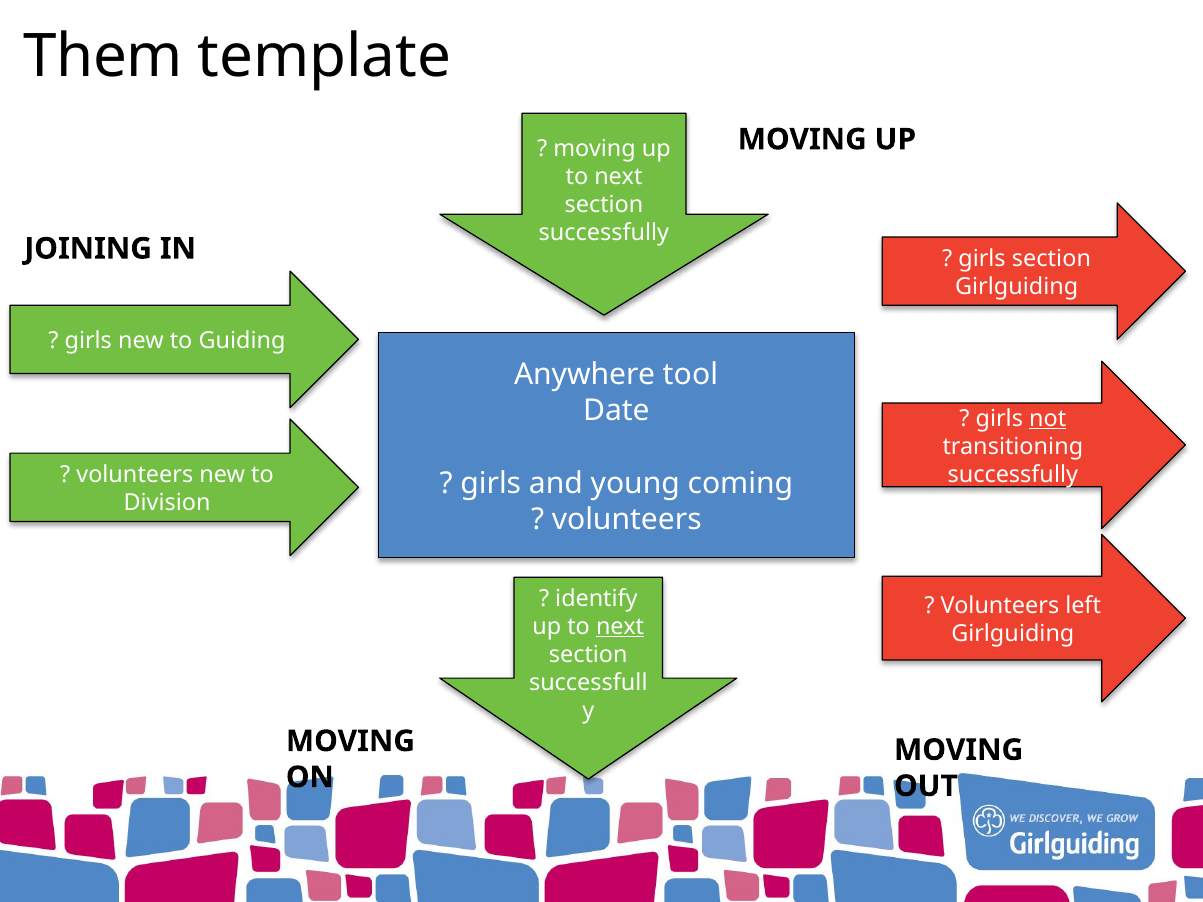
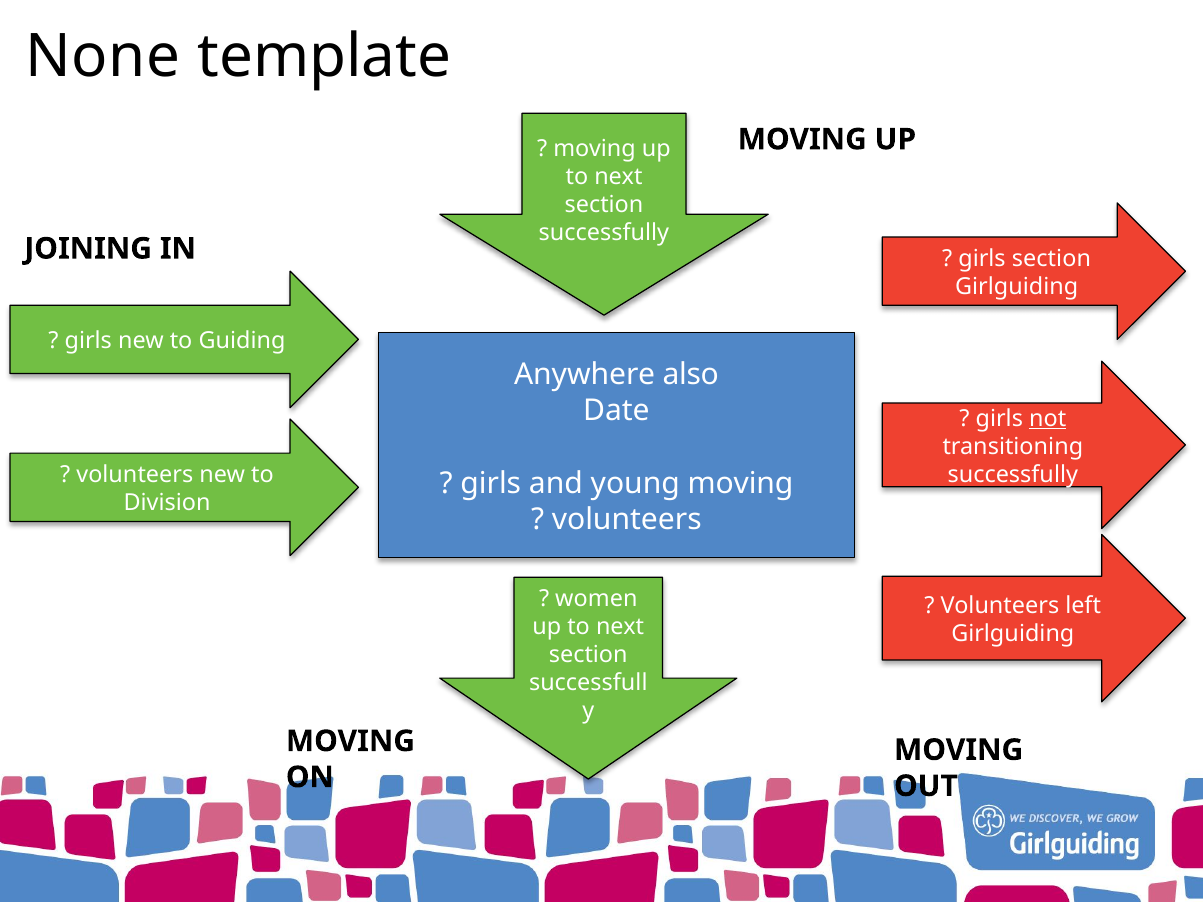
Them: Them -> None (103, 56)
tool: tool -> also (691, 375)
young coming: coming -> moving (740, 483)
identify: identify -> women (596, 599)
next underline: present -> none (620, 627)
